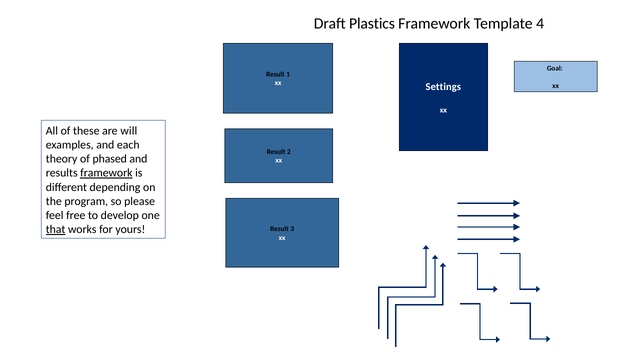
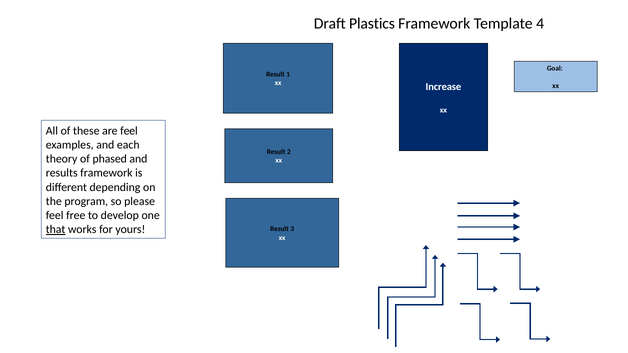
Settings: Settings -> Increase (443, 87)
are will: will -> feel (129, 131)
framework underline: present -> none (106, 173)
